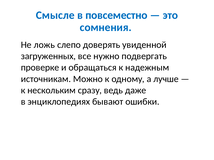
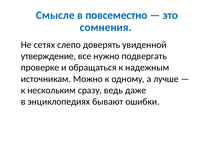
ложь: ложь -> сетях (44, 45)
загруженных: загруженных -> утверждение (48, 56)
